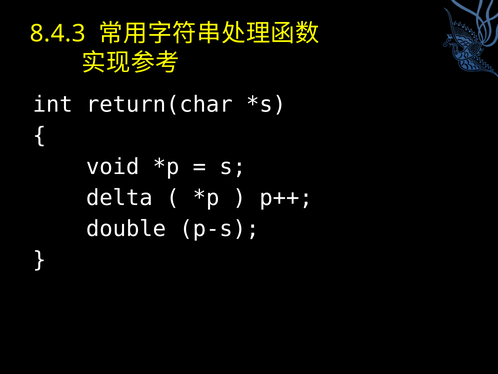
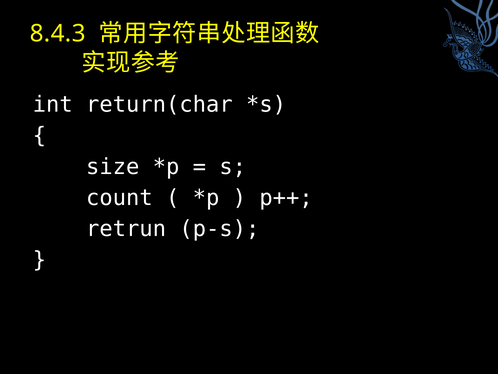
void: void -> size (113, 166)
delta: delta -> count (120, 198)
double: double -> retrun (126, 229)
